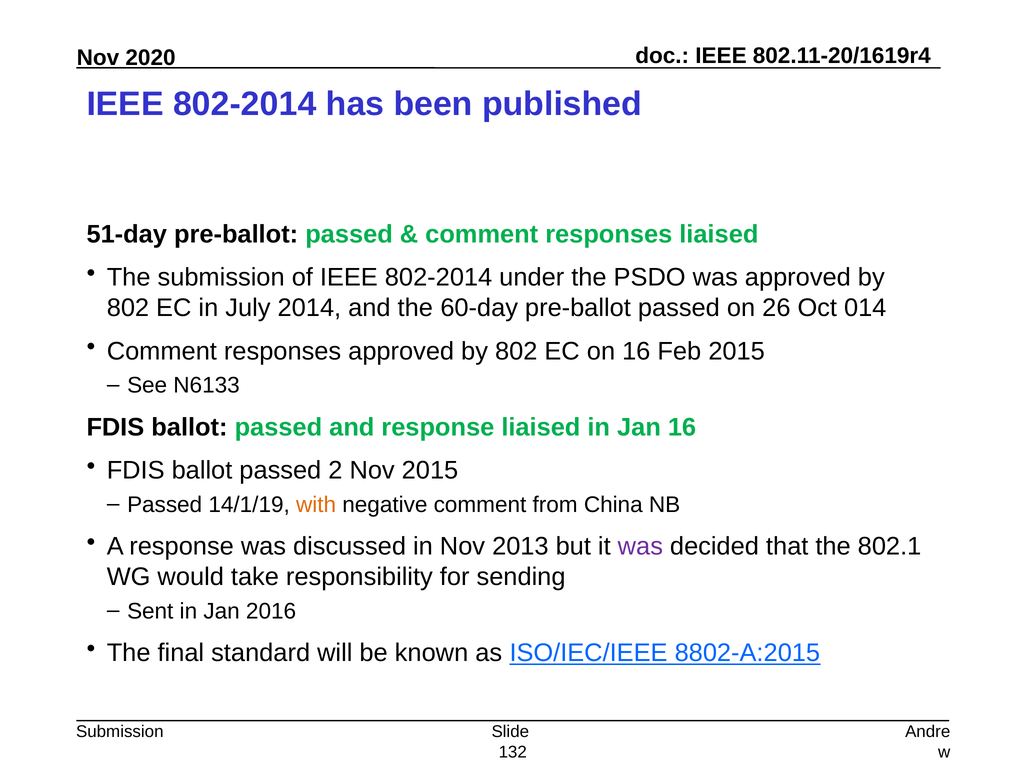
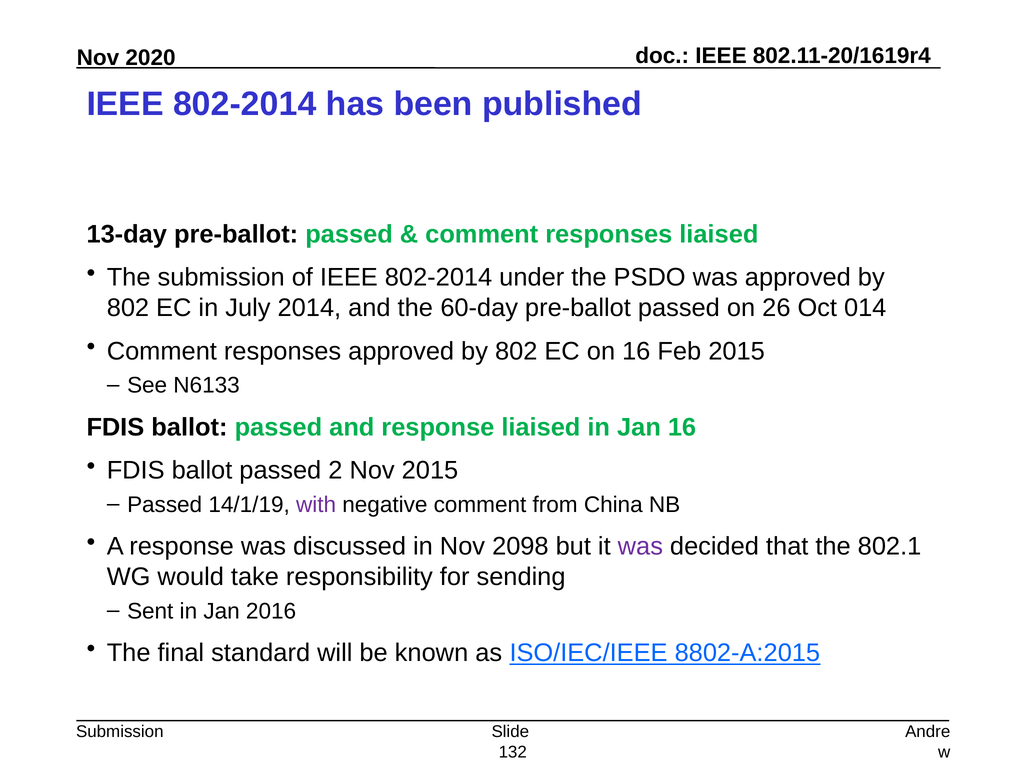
51-day: 51-day -> 13-day (127, 234)
with colour: orange -> purple (316, 505)
2013: 2013 -> 2098 (520, 546)
